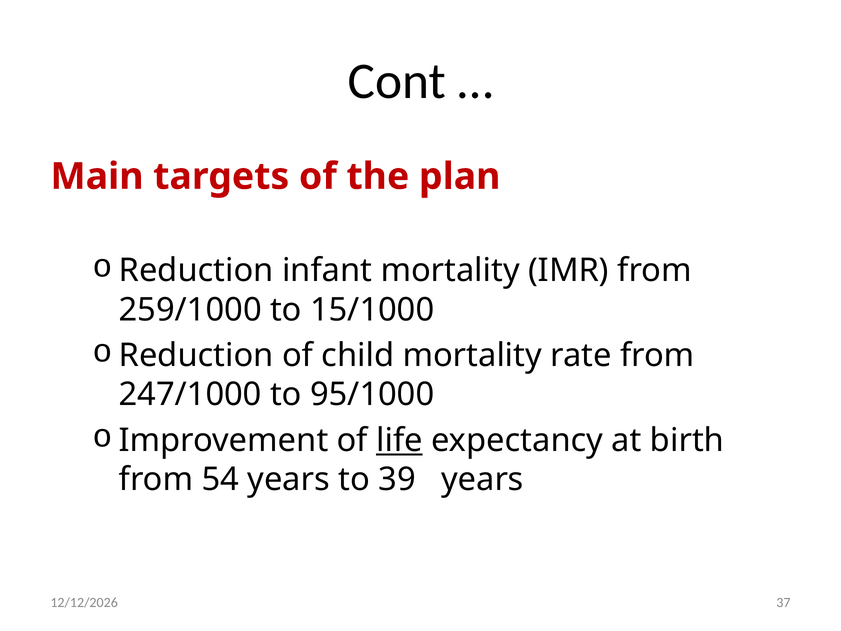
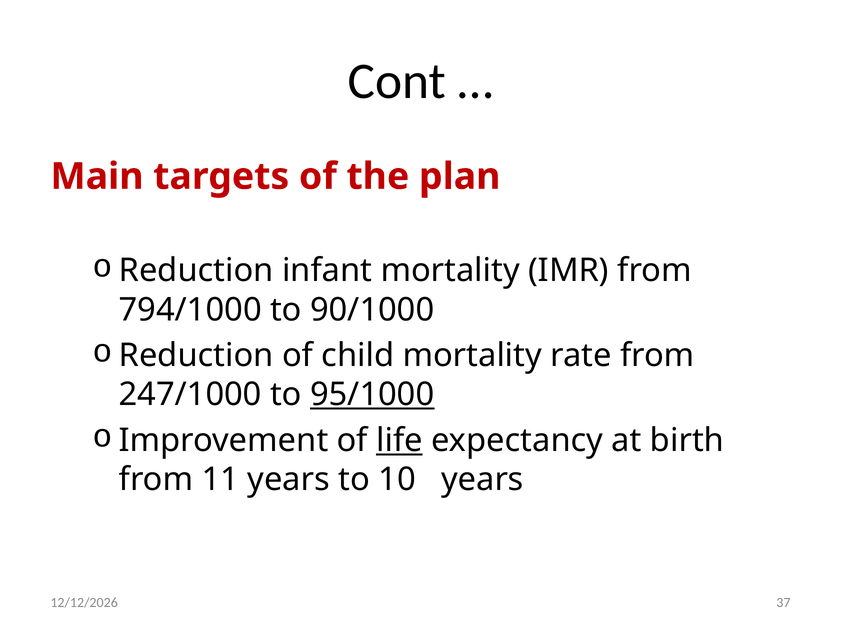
259/1000: 259/1000 -> 794/1000 (190, 310)
15/1000: 15/1000 -> 90/1000 (372, 310)
95/1000 underline: none -> present (372, 394)
54: 54 -> 11 (220, 479)
39: 39 -> 10 (397, 479)
